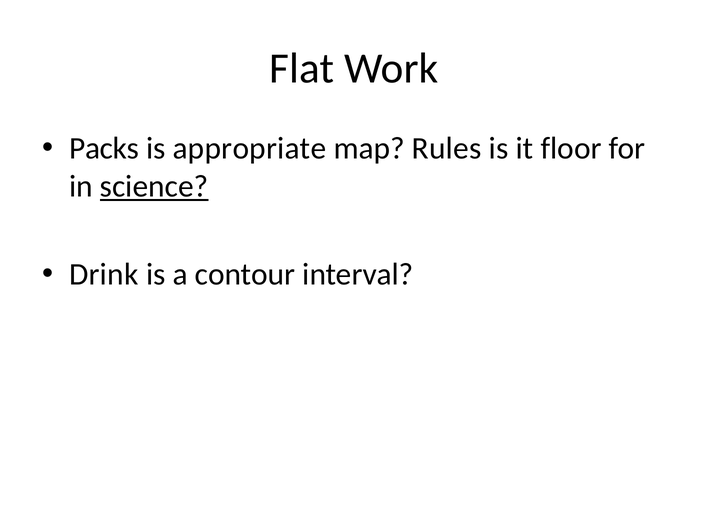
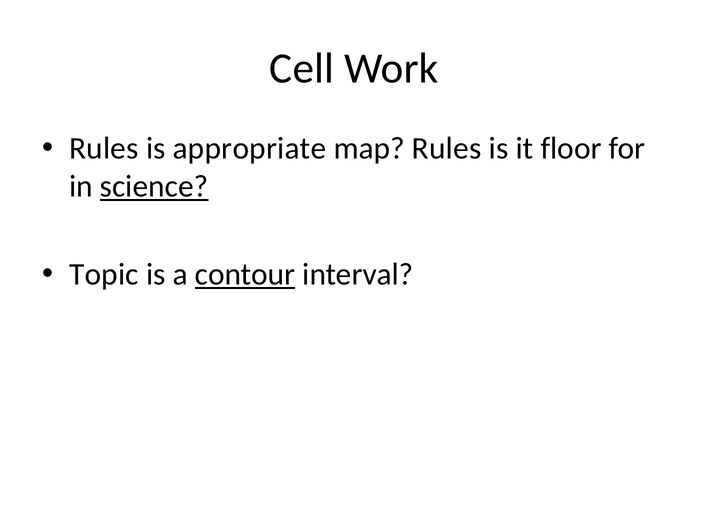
Flat: Flat -> Cell (302, 69)
Packs: Packs -> Rules (104, 149)
Drink: Drink -> Topic (104, 274)
contour underline: none -> present (245, 274)
